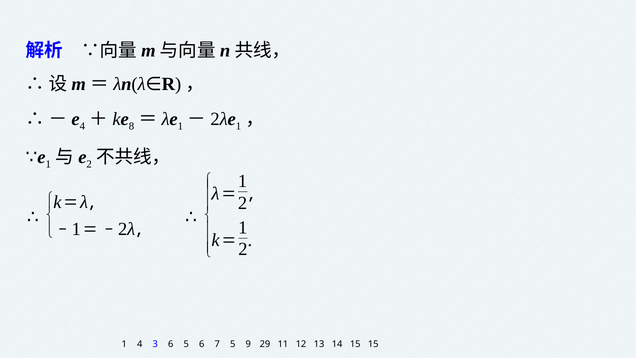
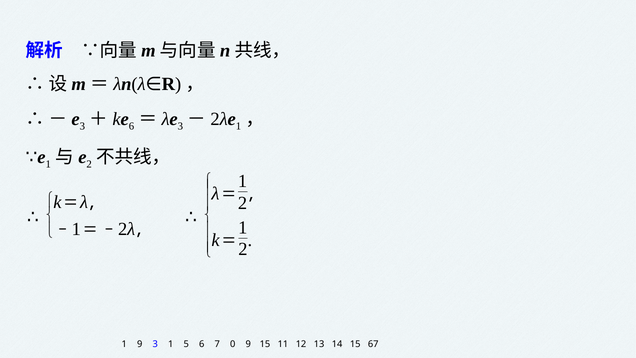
4: 4 -> 3 (82, 126)
8: 8 -> 6 (131, 126)
1: 1 -> 3 (180, 126)
1 4: 4 -> 9 (140, 344)
3 6: 6 -> 1 (171, 344)
7 5: 5 -> 0 (233, 344)
9 29: 29 -> 15 (265, 344)
15 15: 15 -> 67 (373, 344)
